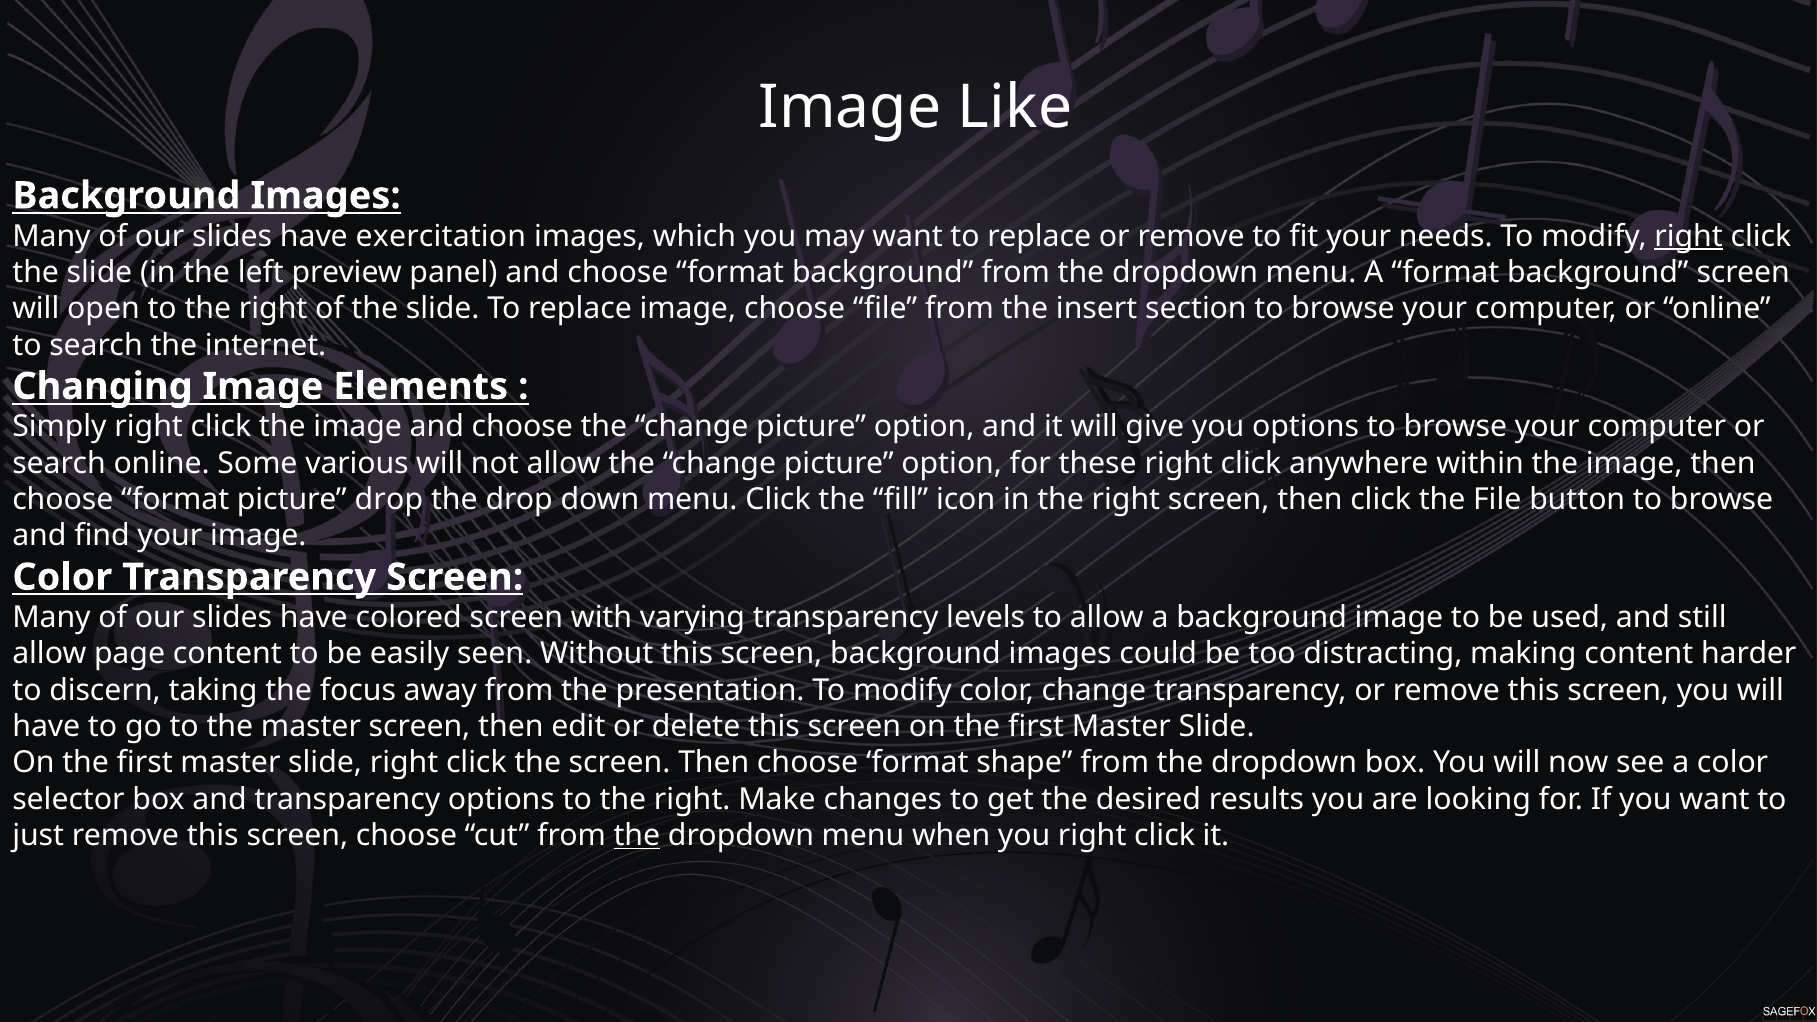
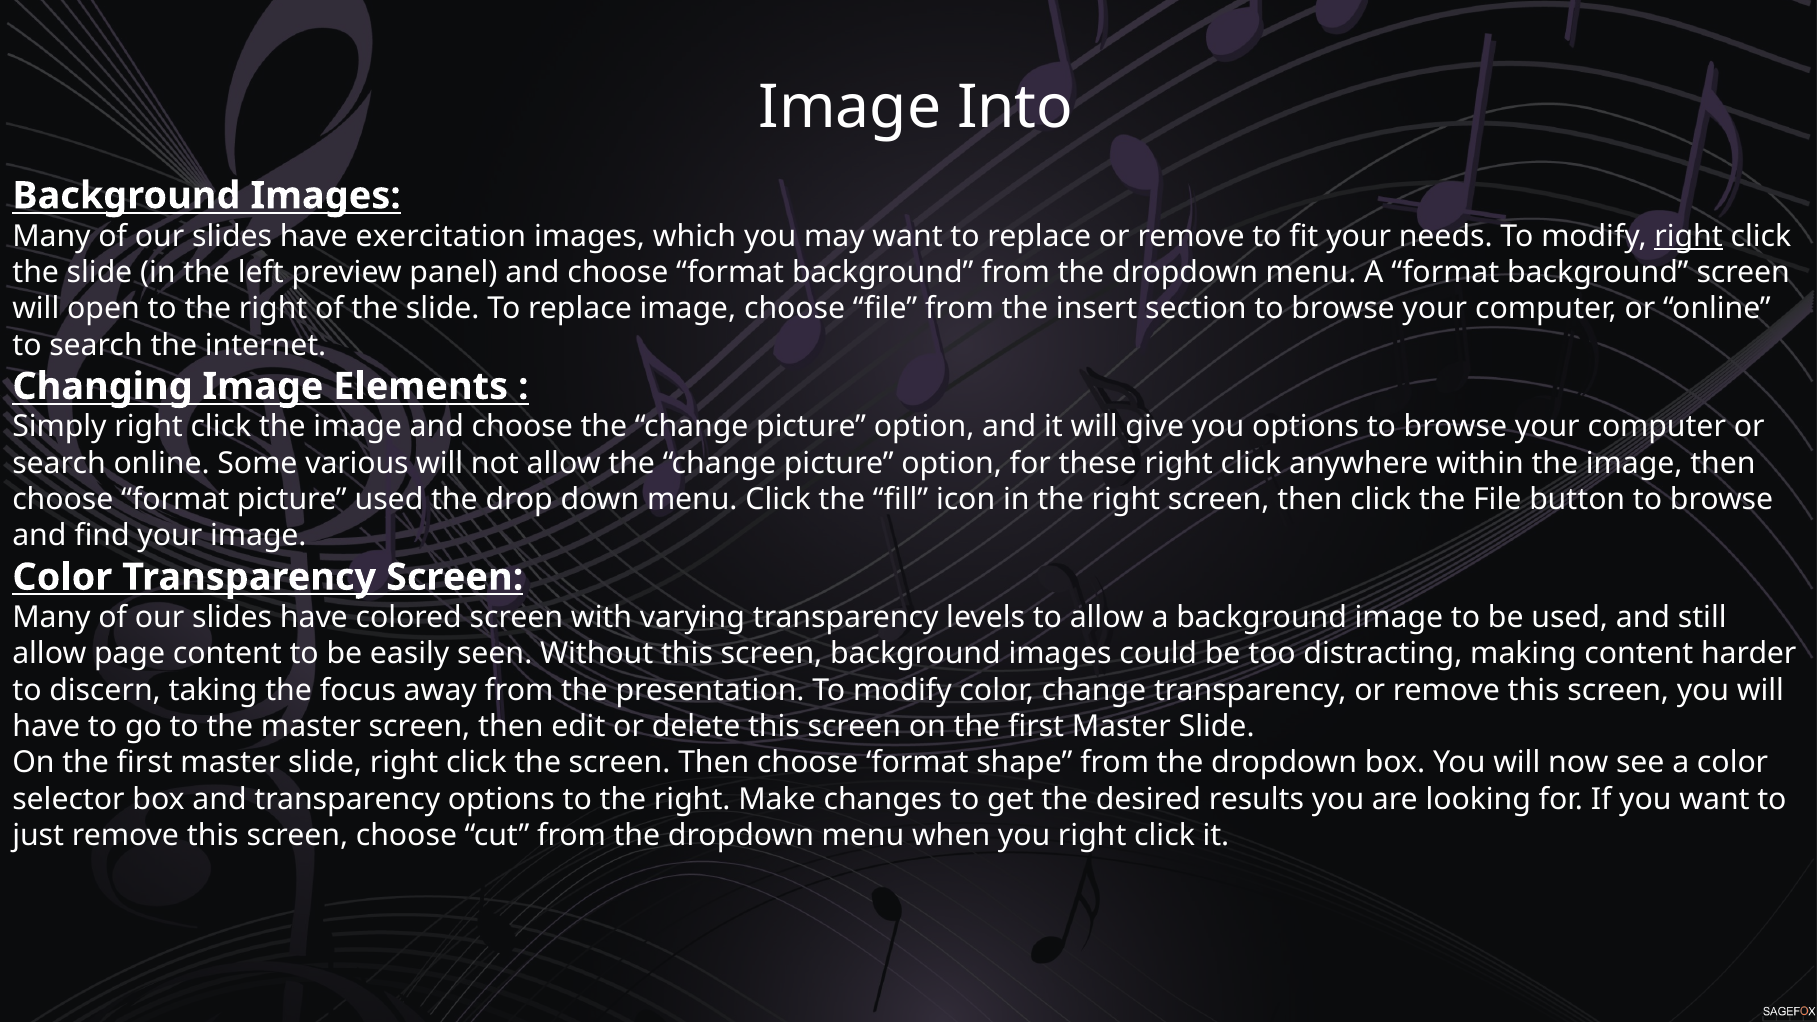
Like: Like -> Into (1015, 107)
picture drop: drop -> used (389, 499)
the underline: present -> none (637, 836)
